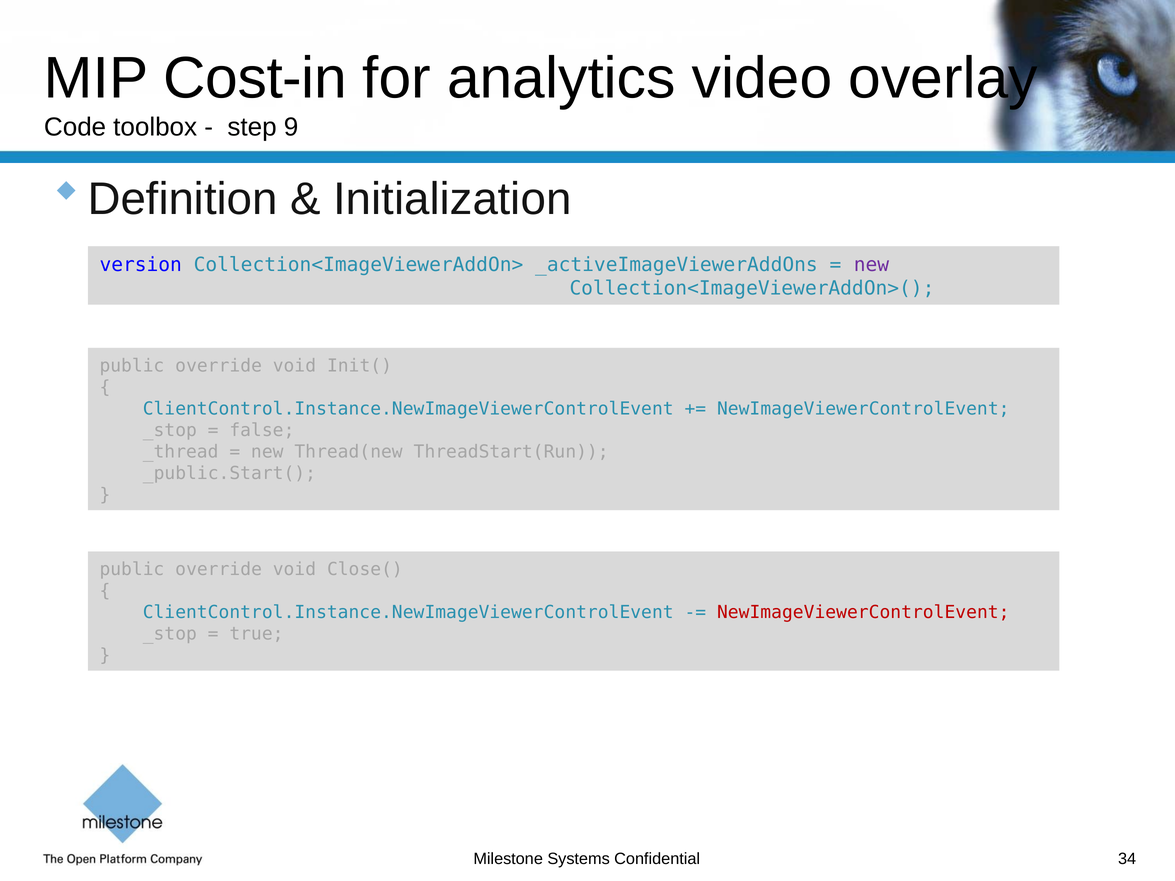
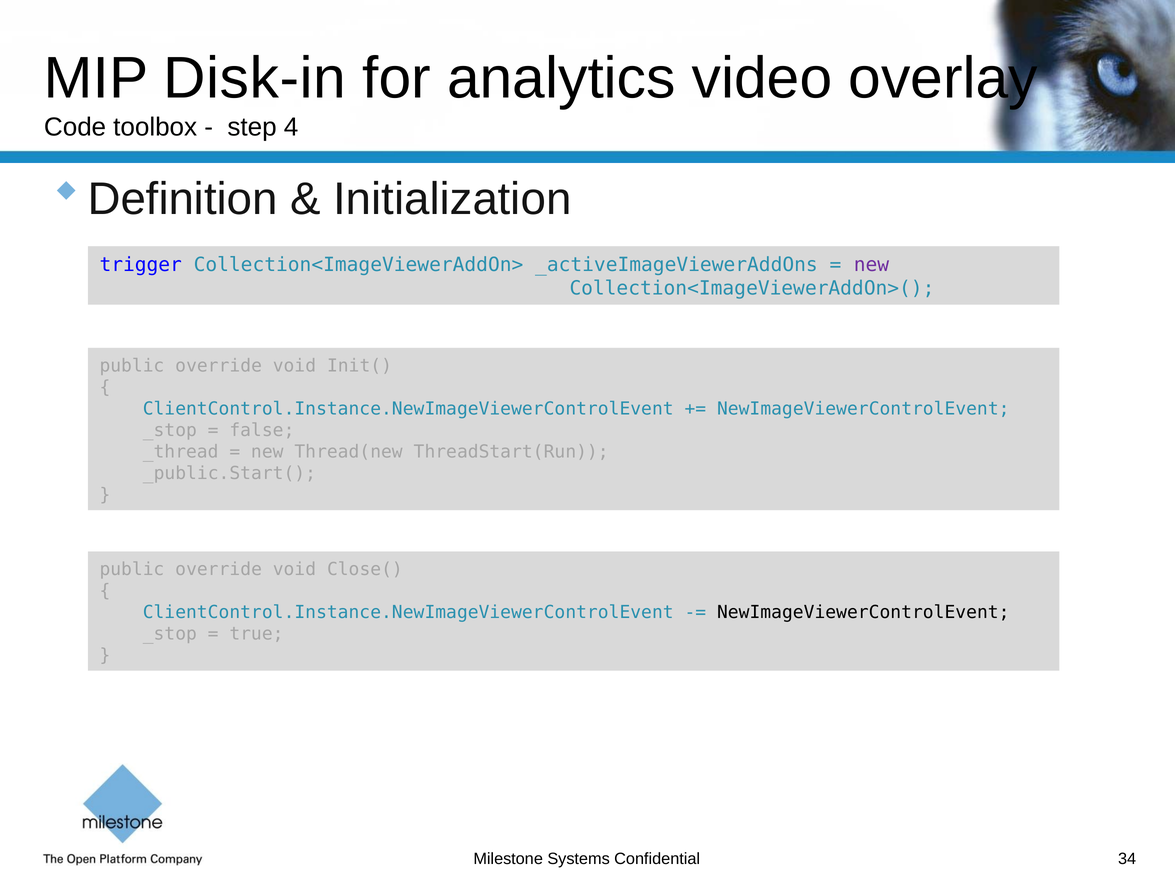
Cost-in: Cost-in -> Disk-in (255, 78)
9: 9 -> 4 (291, 127)
version: version -> trigger (141, 265)
NewImageViewerControlEvent colour: red -> black (863, 612)
